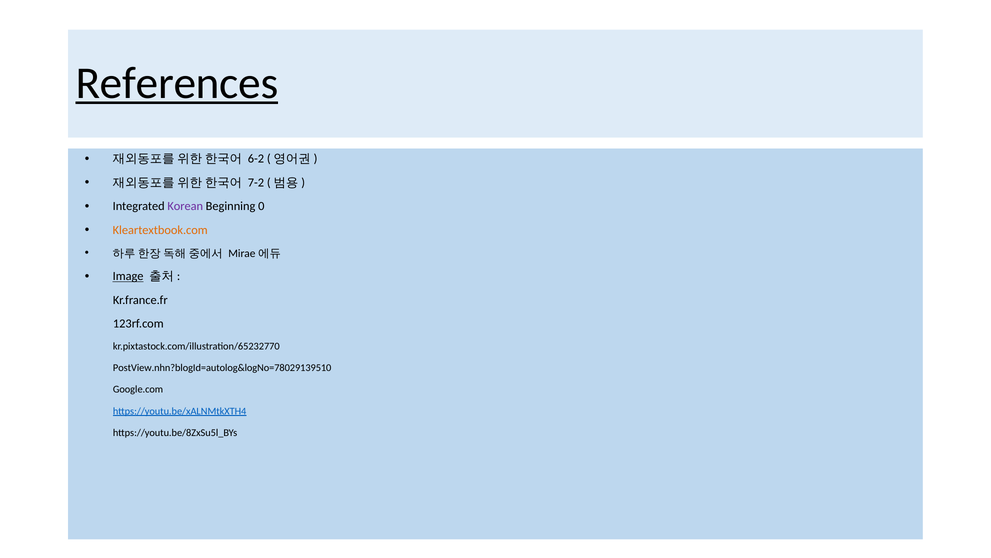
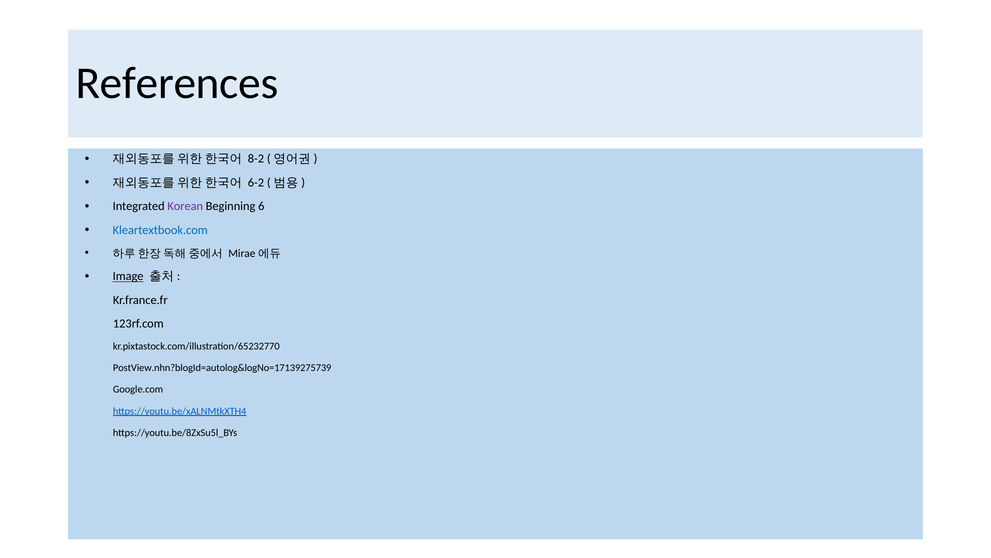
References underline: present -> none (177, 83)
6-2: 6-2 -> 8-2 (256, 159)
7-2: 7-2 -> 6-2 (256, 182)
0: 0 -> 6 (261, 206)
Kleartextbook.com colour: orange -> blue (160, 230)
PostView.nhn?blogId=autolog&logNo=78029139510: PostView.nhn?blogId=autolog&logNo=78029139510 -> PostView.nhn?blogId=autolog&logNo=17139275739 (222, 368)
